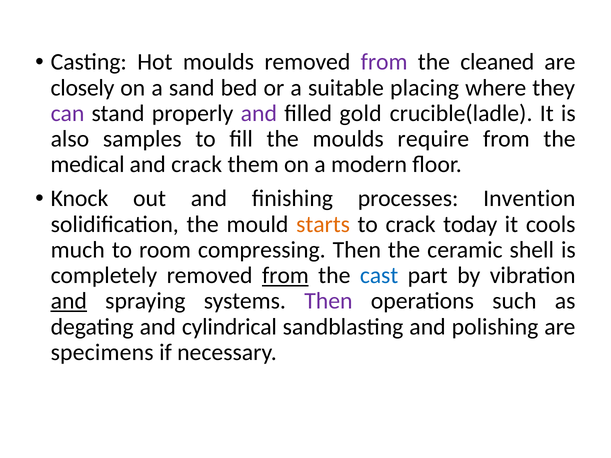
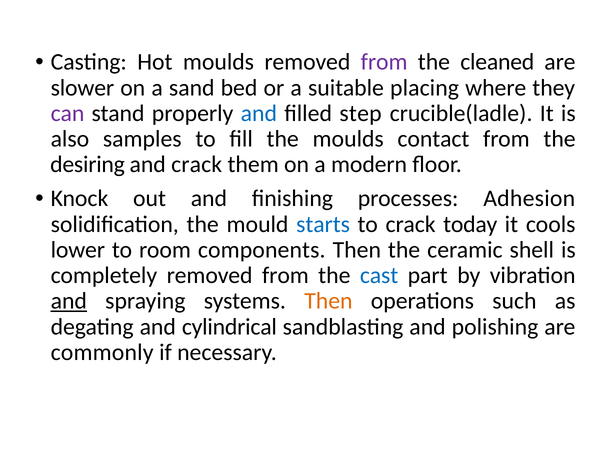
closely: closely -> slower (82, 88)
and colour: purple -> blue (259, 113)
gold: gold -> step (361, 113)
require: require -> contact (433, 139)
medical: medical -> desiring (88, 165)
Invention: Invention -> Adhesion (529, 199)
starts colour: orange -> blue (323, 224)
much: much -> lower (78, 250)
compressing: compressing -> components (262, 250)
from underline: present -> none (285, 276)
Then colour: purple -> orange (328, 301)
specimens: specimens -> commonly (102, 352)
